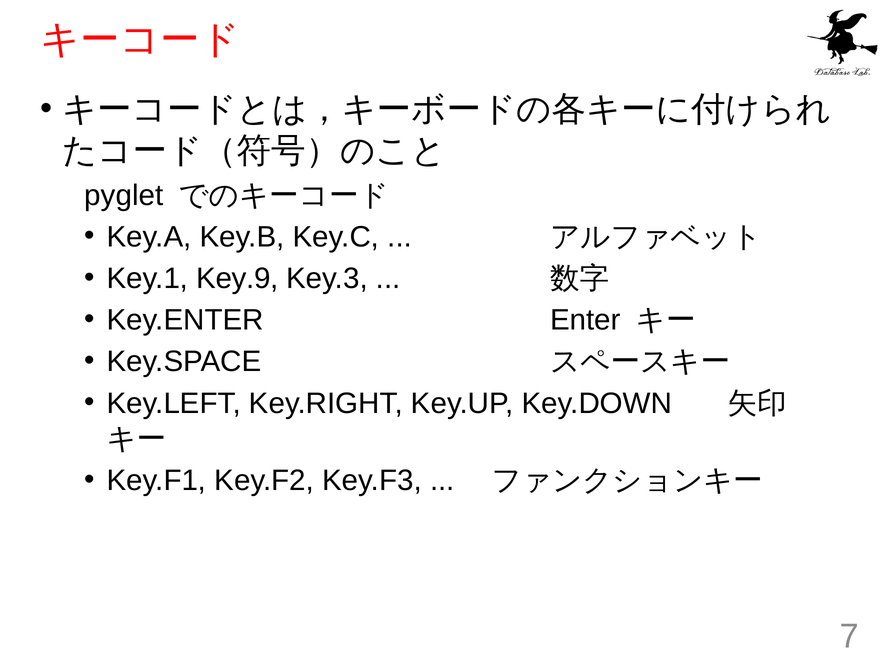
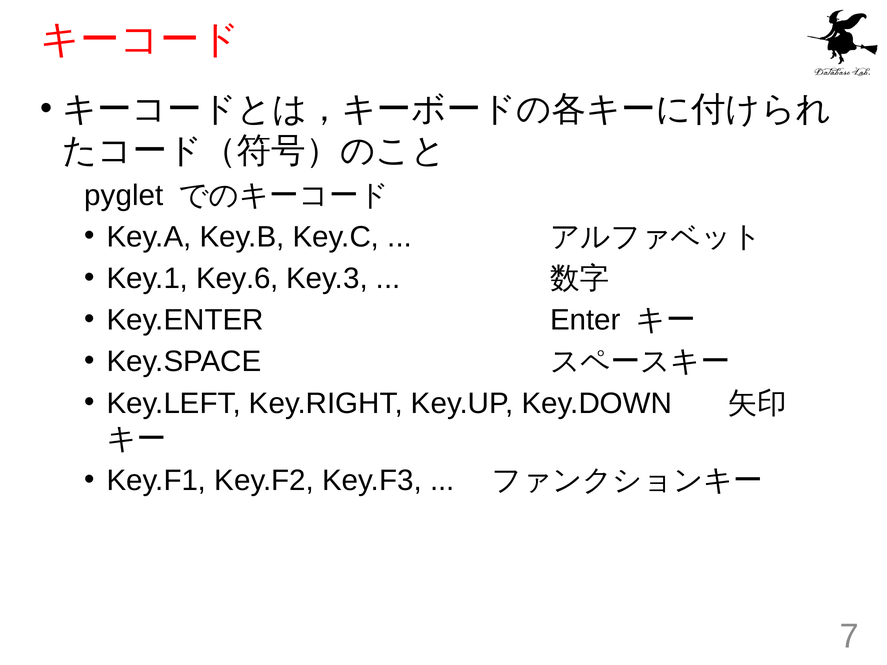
Key.9: Key.9 -> Key.6 (237, 279)
